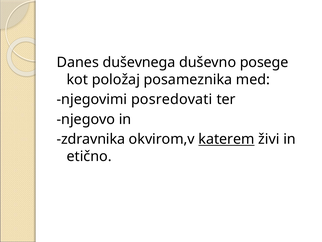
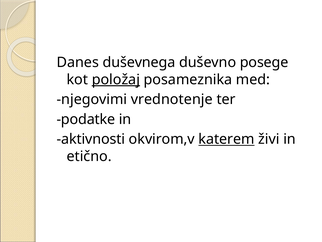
položaj underline: none -> present (116, 79)
posredovati: posredovati -> vrednotenje (172, 99)
njegovo: njegovo -> podatke (86, 119)
zdravnika: zdravnika -> aktivnosti (91, 139)
